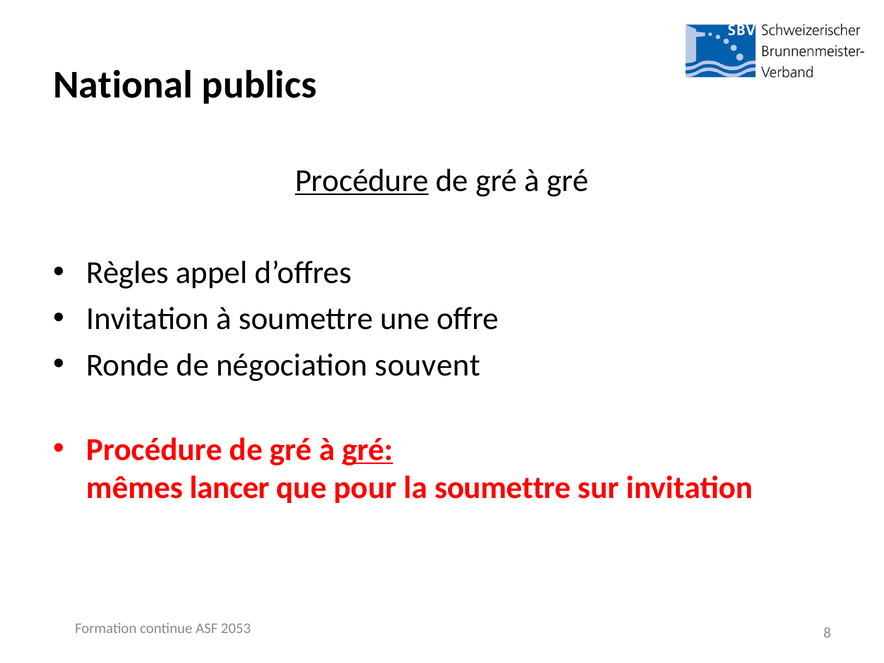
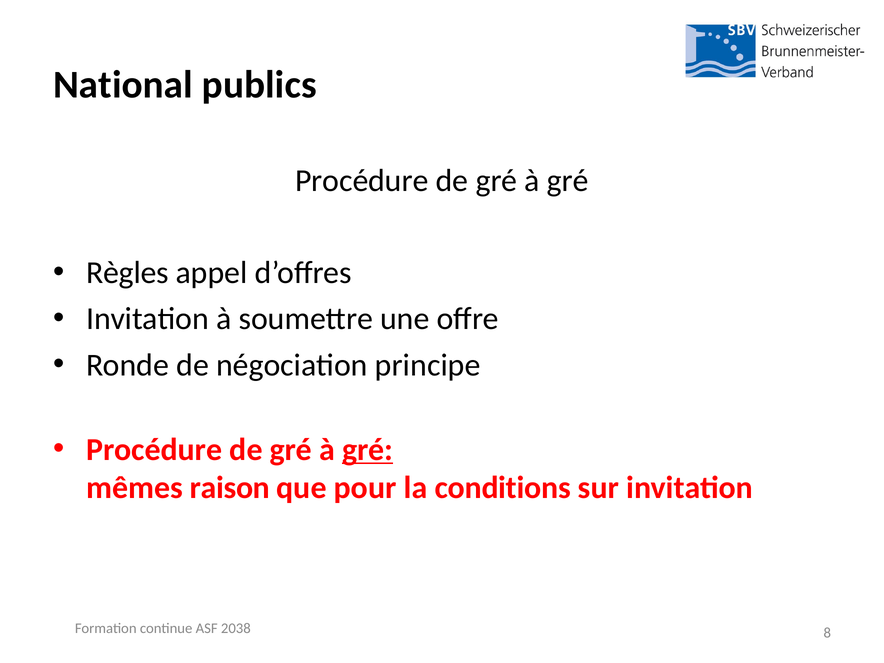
Procédure underline: present -> none (362, 181)
souvent: souvent -> principe (428, 365)
lancer: lancer -> raison (230, 488)
la soumettre: soumettre -> conditions (503, 488)
2053: 2053 -> 2038 (236, 629)
